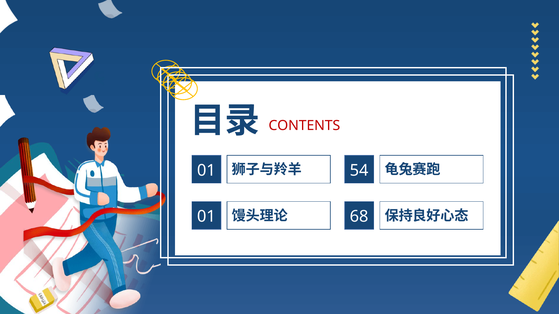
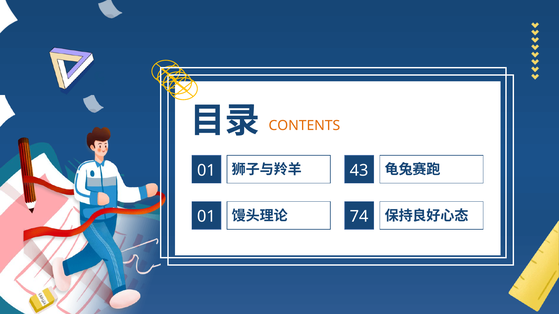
CONTENTS colour: red -> orange (304, 126)
54: 54 -> 43 (359, 171)
68: 68 -> 74 (359, 217)
